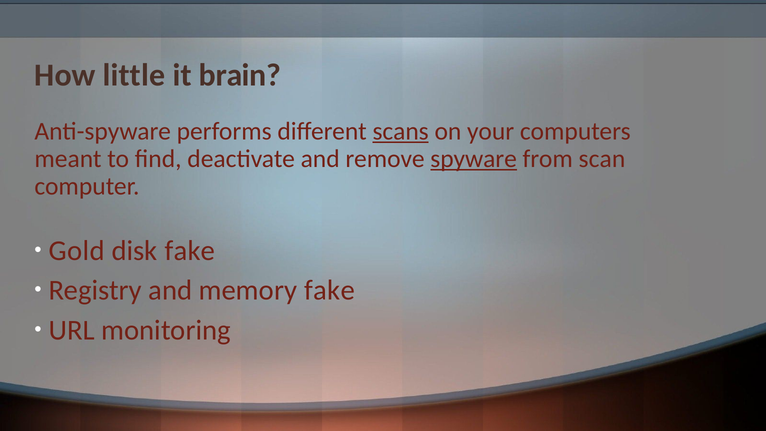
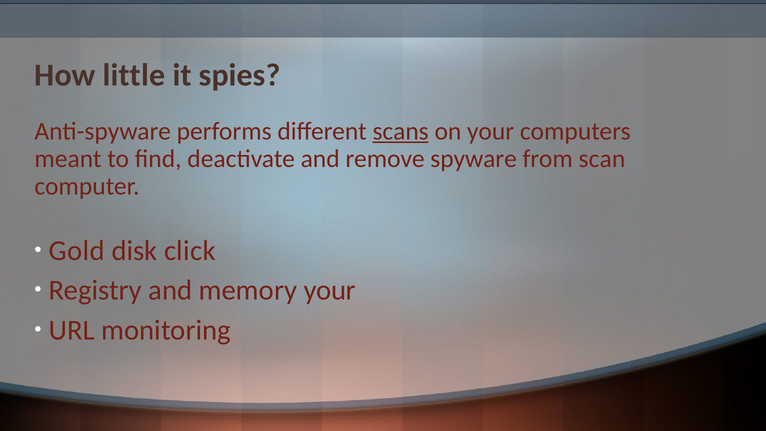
brain: brain -> spies (240, 75)
spyware underline: present -> none (474, 159)
disk fake: fake -> click (190, 251)
memory fake: fake -> your (330, 290)
